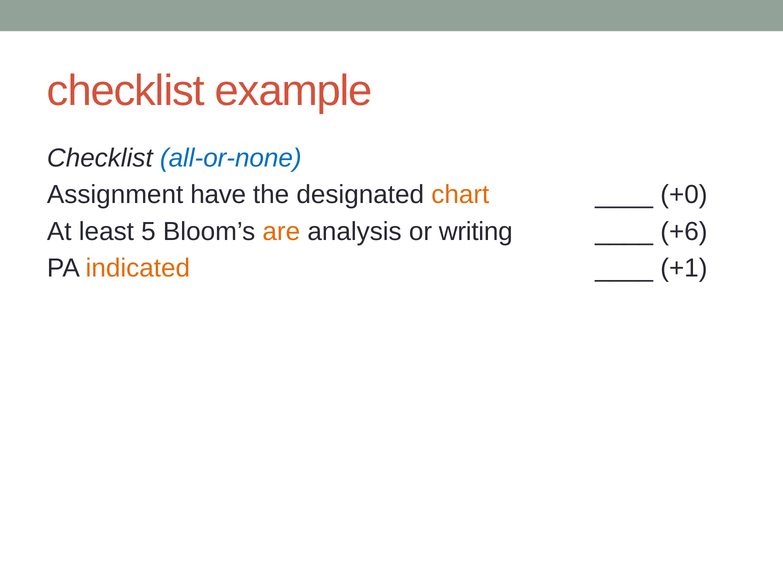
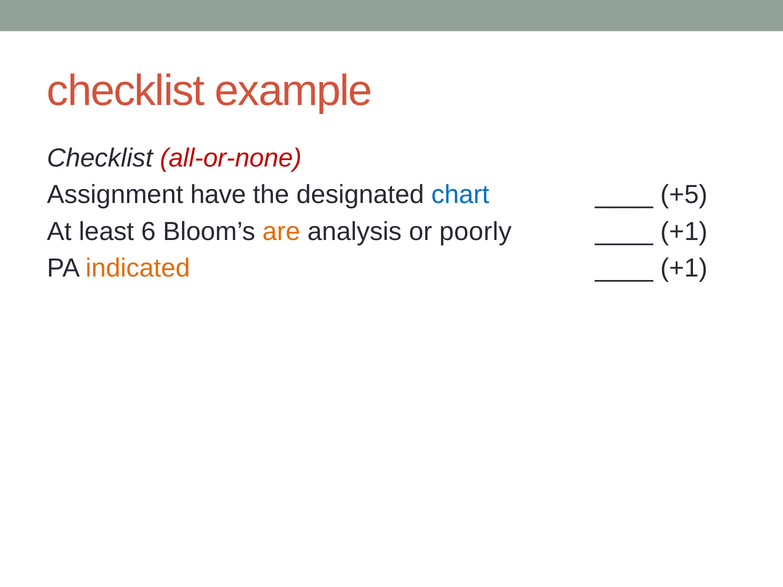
all-or-none colour: blue -> red (231, 158)
chart colour: orange -> blue (460, 195)
+0: +0 -> +5 (684, 195)
5: 5 -> 6 (148, 231)
writing: writing -> poorly (475, 231)
+6: +6 -> +1 (684, 231)
